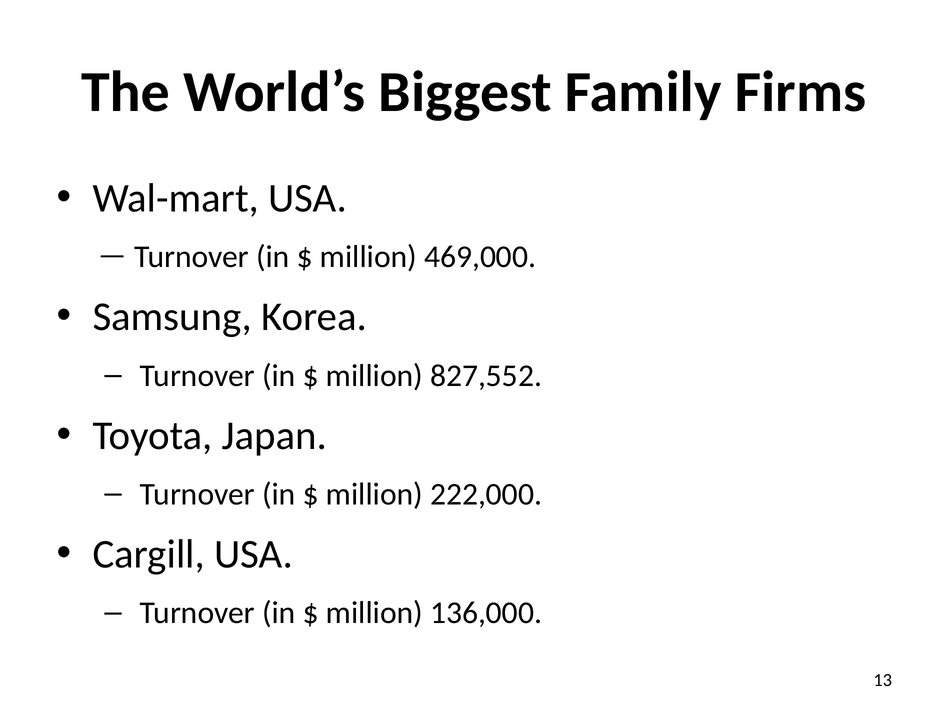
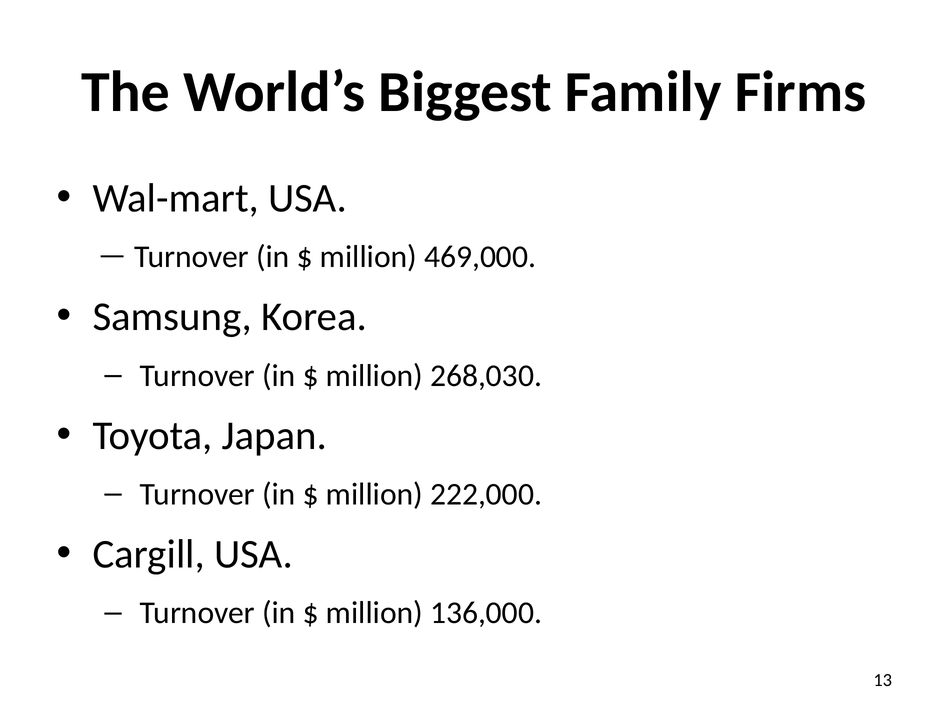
827,552: 827,552 -> 268,030 (486, 376)
